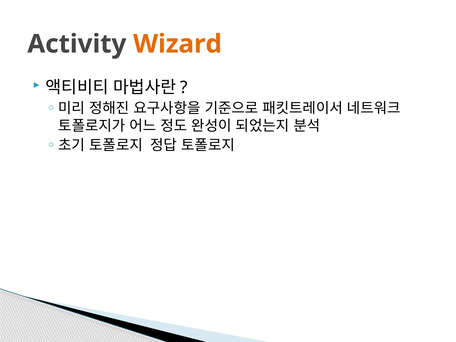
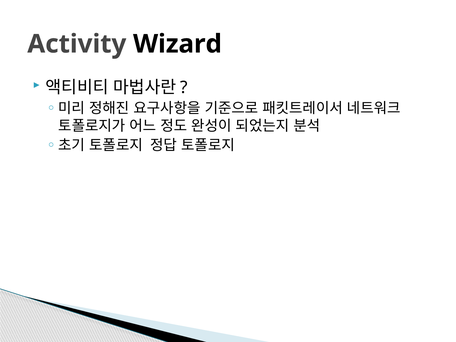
Wizard colour: orange -> black (177, 44)
